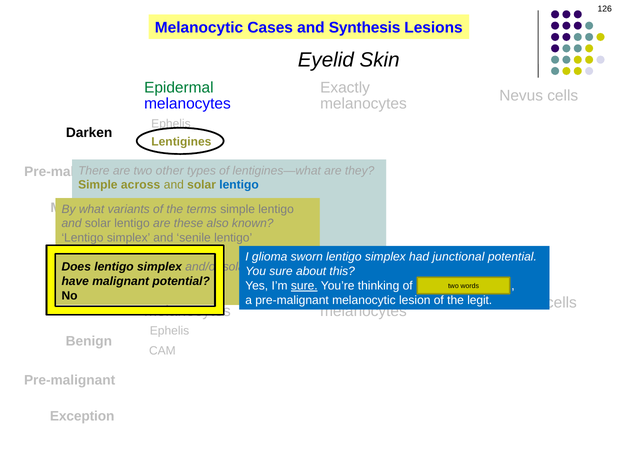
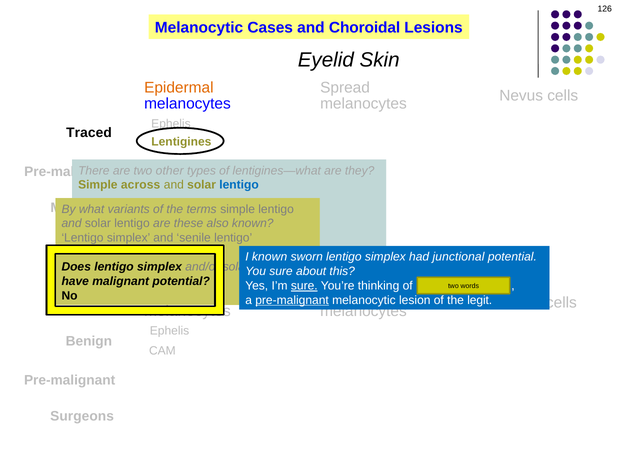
Synthesis: Synthesis -> Choroidal (365, 28)
Exactly: Exactly -> Spread (345, 88)
Epidermal colour: green -> orange (179, 88)
Darken: Darken -> Traced (89, 133)
I glioma: glioma -> known (270, 257)
pre-malignant underline: none -> present (292, 301)
Exception: Exception -> Surgeons (82, 417)
